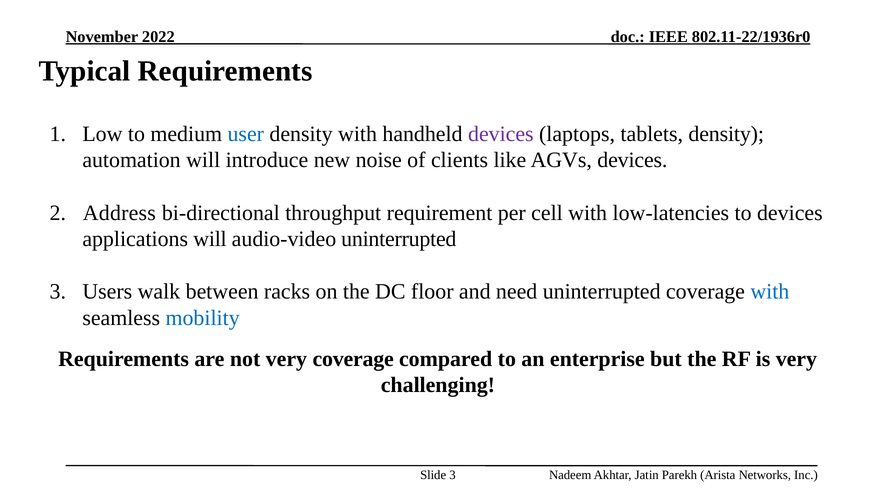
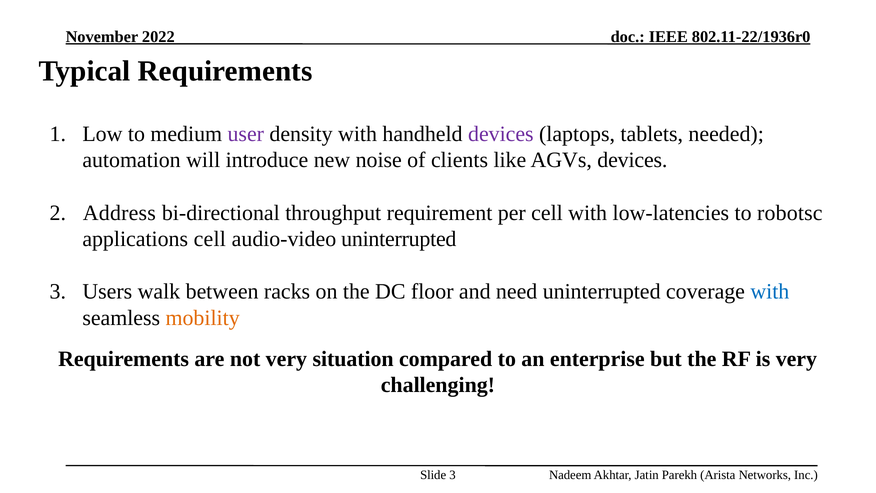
user colour: blue -> purple (246, 134)
tablets density: density -> needed (726, 134)
to devices: devices -> robotsc (790, 213)
applications will: will -> cell (210, 239)
mobility colour: blue -> orange (203, 318)
very coverage: coverage -> situation (353, 359)
